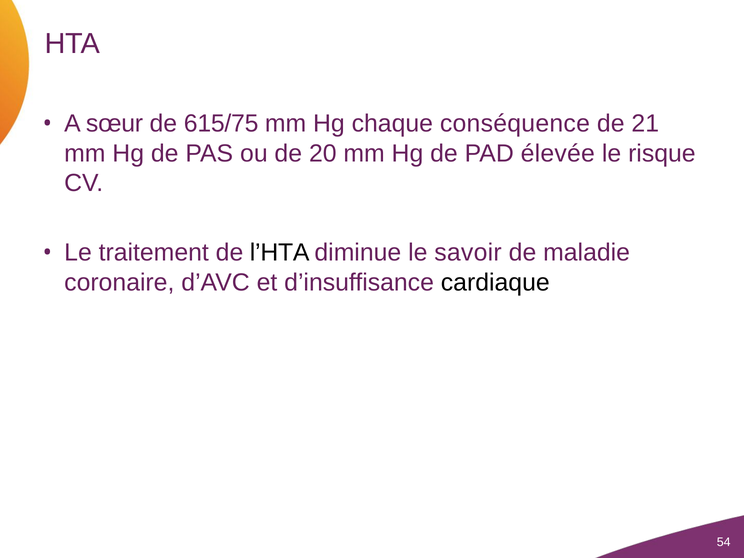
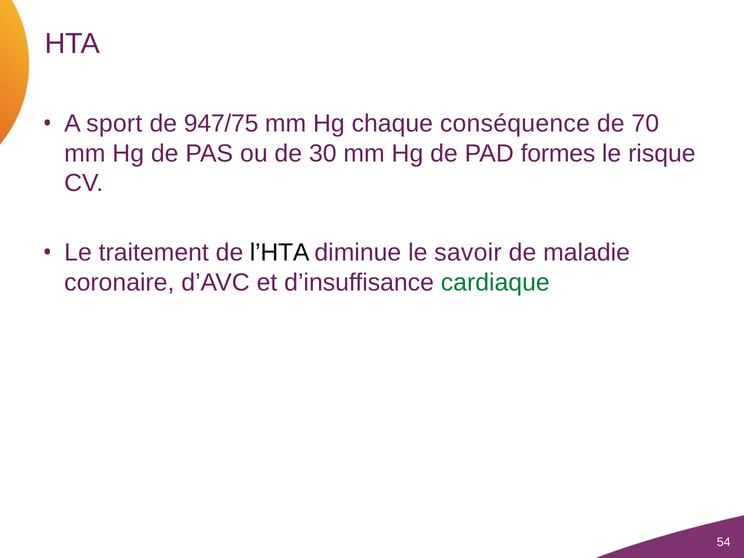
sœur: sœur -> sport (114, 124)
615/75: 615/75 -> 947/75 (221, 124)
21: 21 -> 70 (645, 124)
20: 20 -> 30 (323, 153)
élevée: élevée -> formes (558, 153)
cardiaque colour: black -> green (495, 282)
